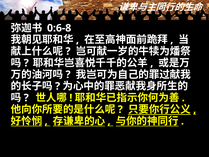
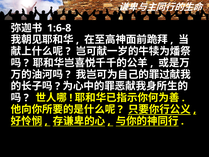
0:6-8: 0:6-8 -> 1:6-8 (59, 28)
